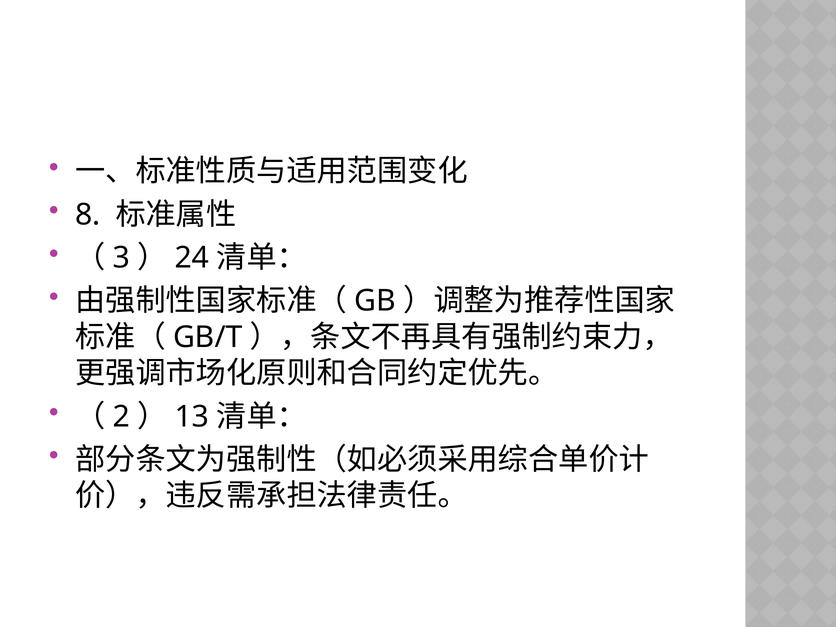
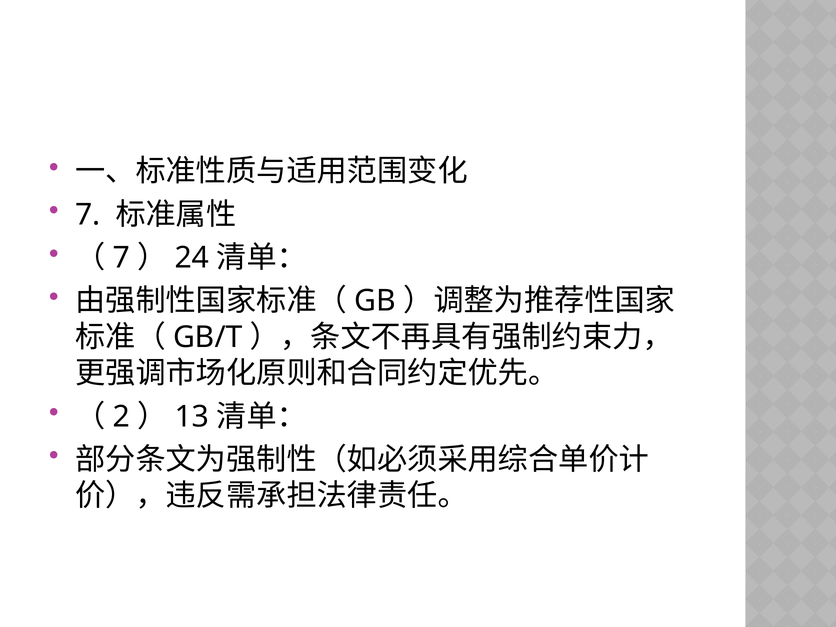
8: 8 -> 7 (88, 215)
3: 3 -> 7 (121, 258)
